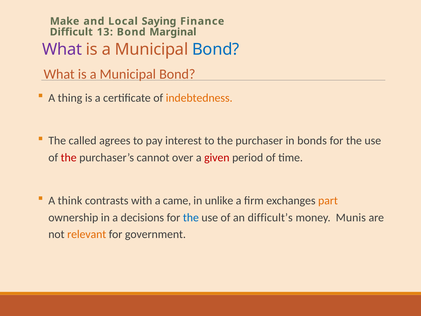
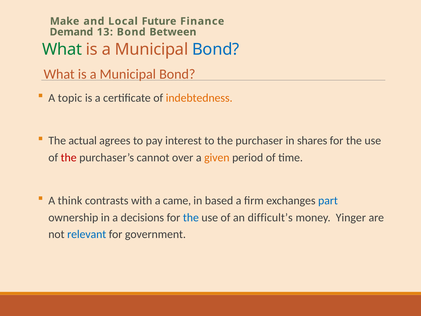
Saying: Saying -> Future (159, 21)
Difficult: Difficult -> Demand (71, 32)
Marginal: Marginal -> Between (173, 32)
What colour: purple -> green (62, 49)
thing: thing -> topic (70, 98)
called: called -> actual (83, 141)
bonds: bonds -> shares (312, 141)
given colour: red -> orange (217, 158)
unlike: unlike -> based (219, 200)
part colour: orange -> blue (328, 200)
Munis: Munis -> Yinger (351, 217)
relevant colour: orange -> blue (87, 234)
